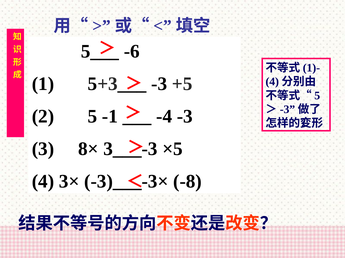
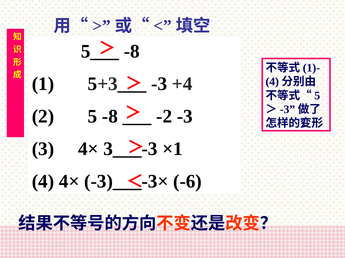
-6: -6 -> -8 (132, 52)
+5: +5 -> +4 (182, 84)
5 -1: -1 -> -8 (110, 117)
-4: -4 -> -2 (164, 117)
3 8×: 8× -> 4× (88, 149)
×5: ×5 -> ×1 (173, 149)
4 3×: 3× -> 4× (69, 182)
-8: -8 -> -6 (188, 182)
